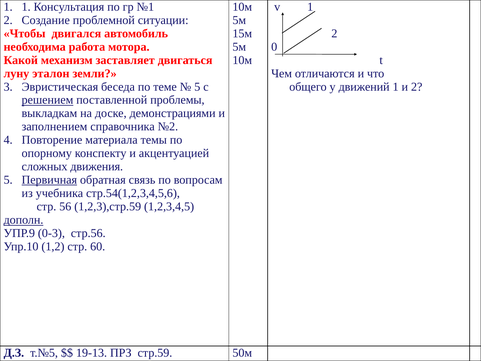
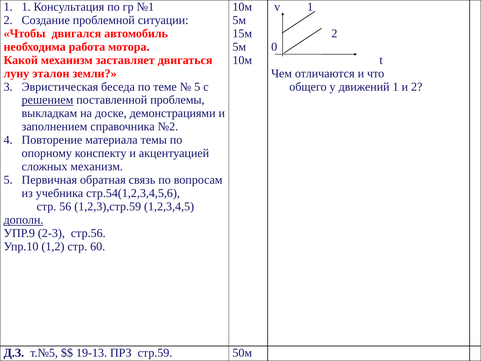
сложных движения: движения -> механизм (97, 167)
Первичная underline: present -> none (49, 180)
0-3: 0-3 -> 2-3 (51, 233)
